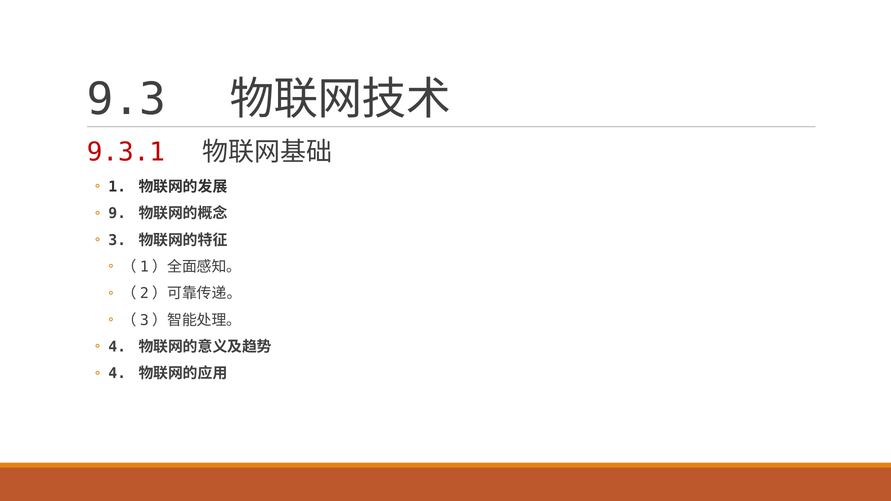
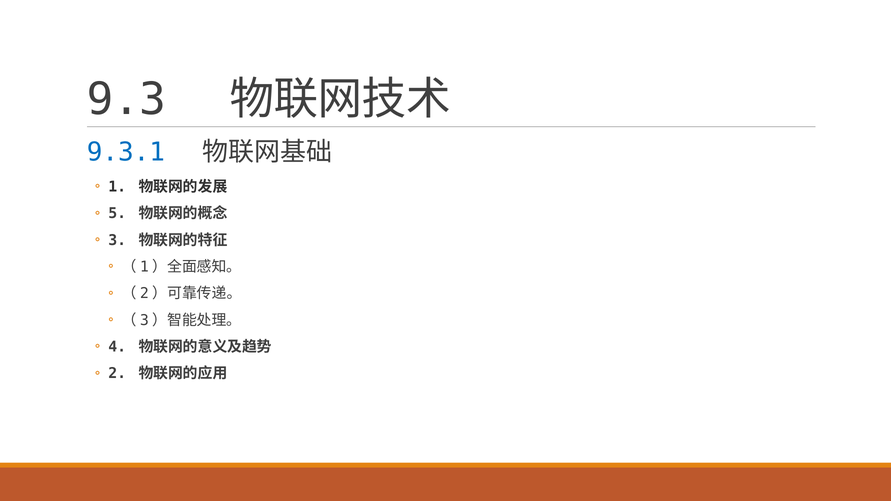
9.3.1 colour: red -> blue (126, 152)
9: 9 -> 5 (117, 214)
4: 4 -> 2 (117, 374)
